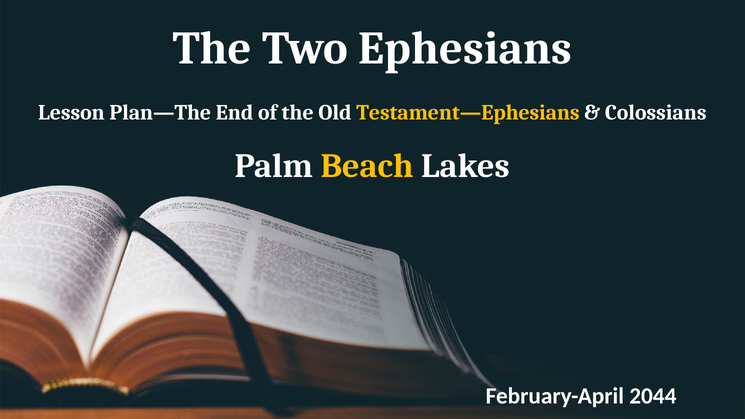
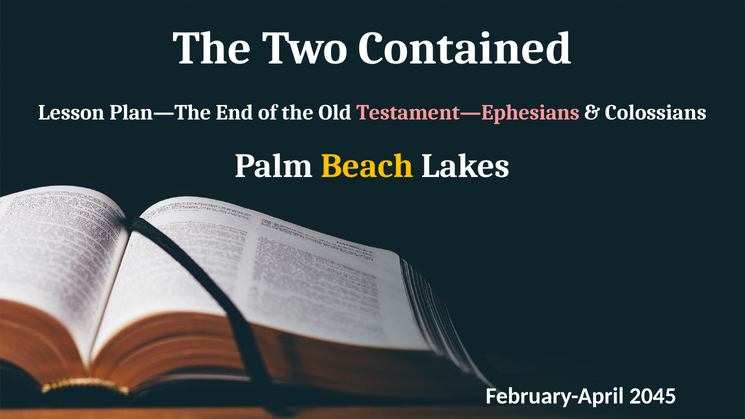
Ephesians: Ephesians -> Contained (465, 49)
Testament—Ephesians colour: yellow -> pink (468, 112)
2044: 2044 -> 2045 (653, 396)
